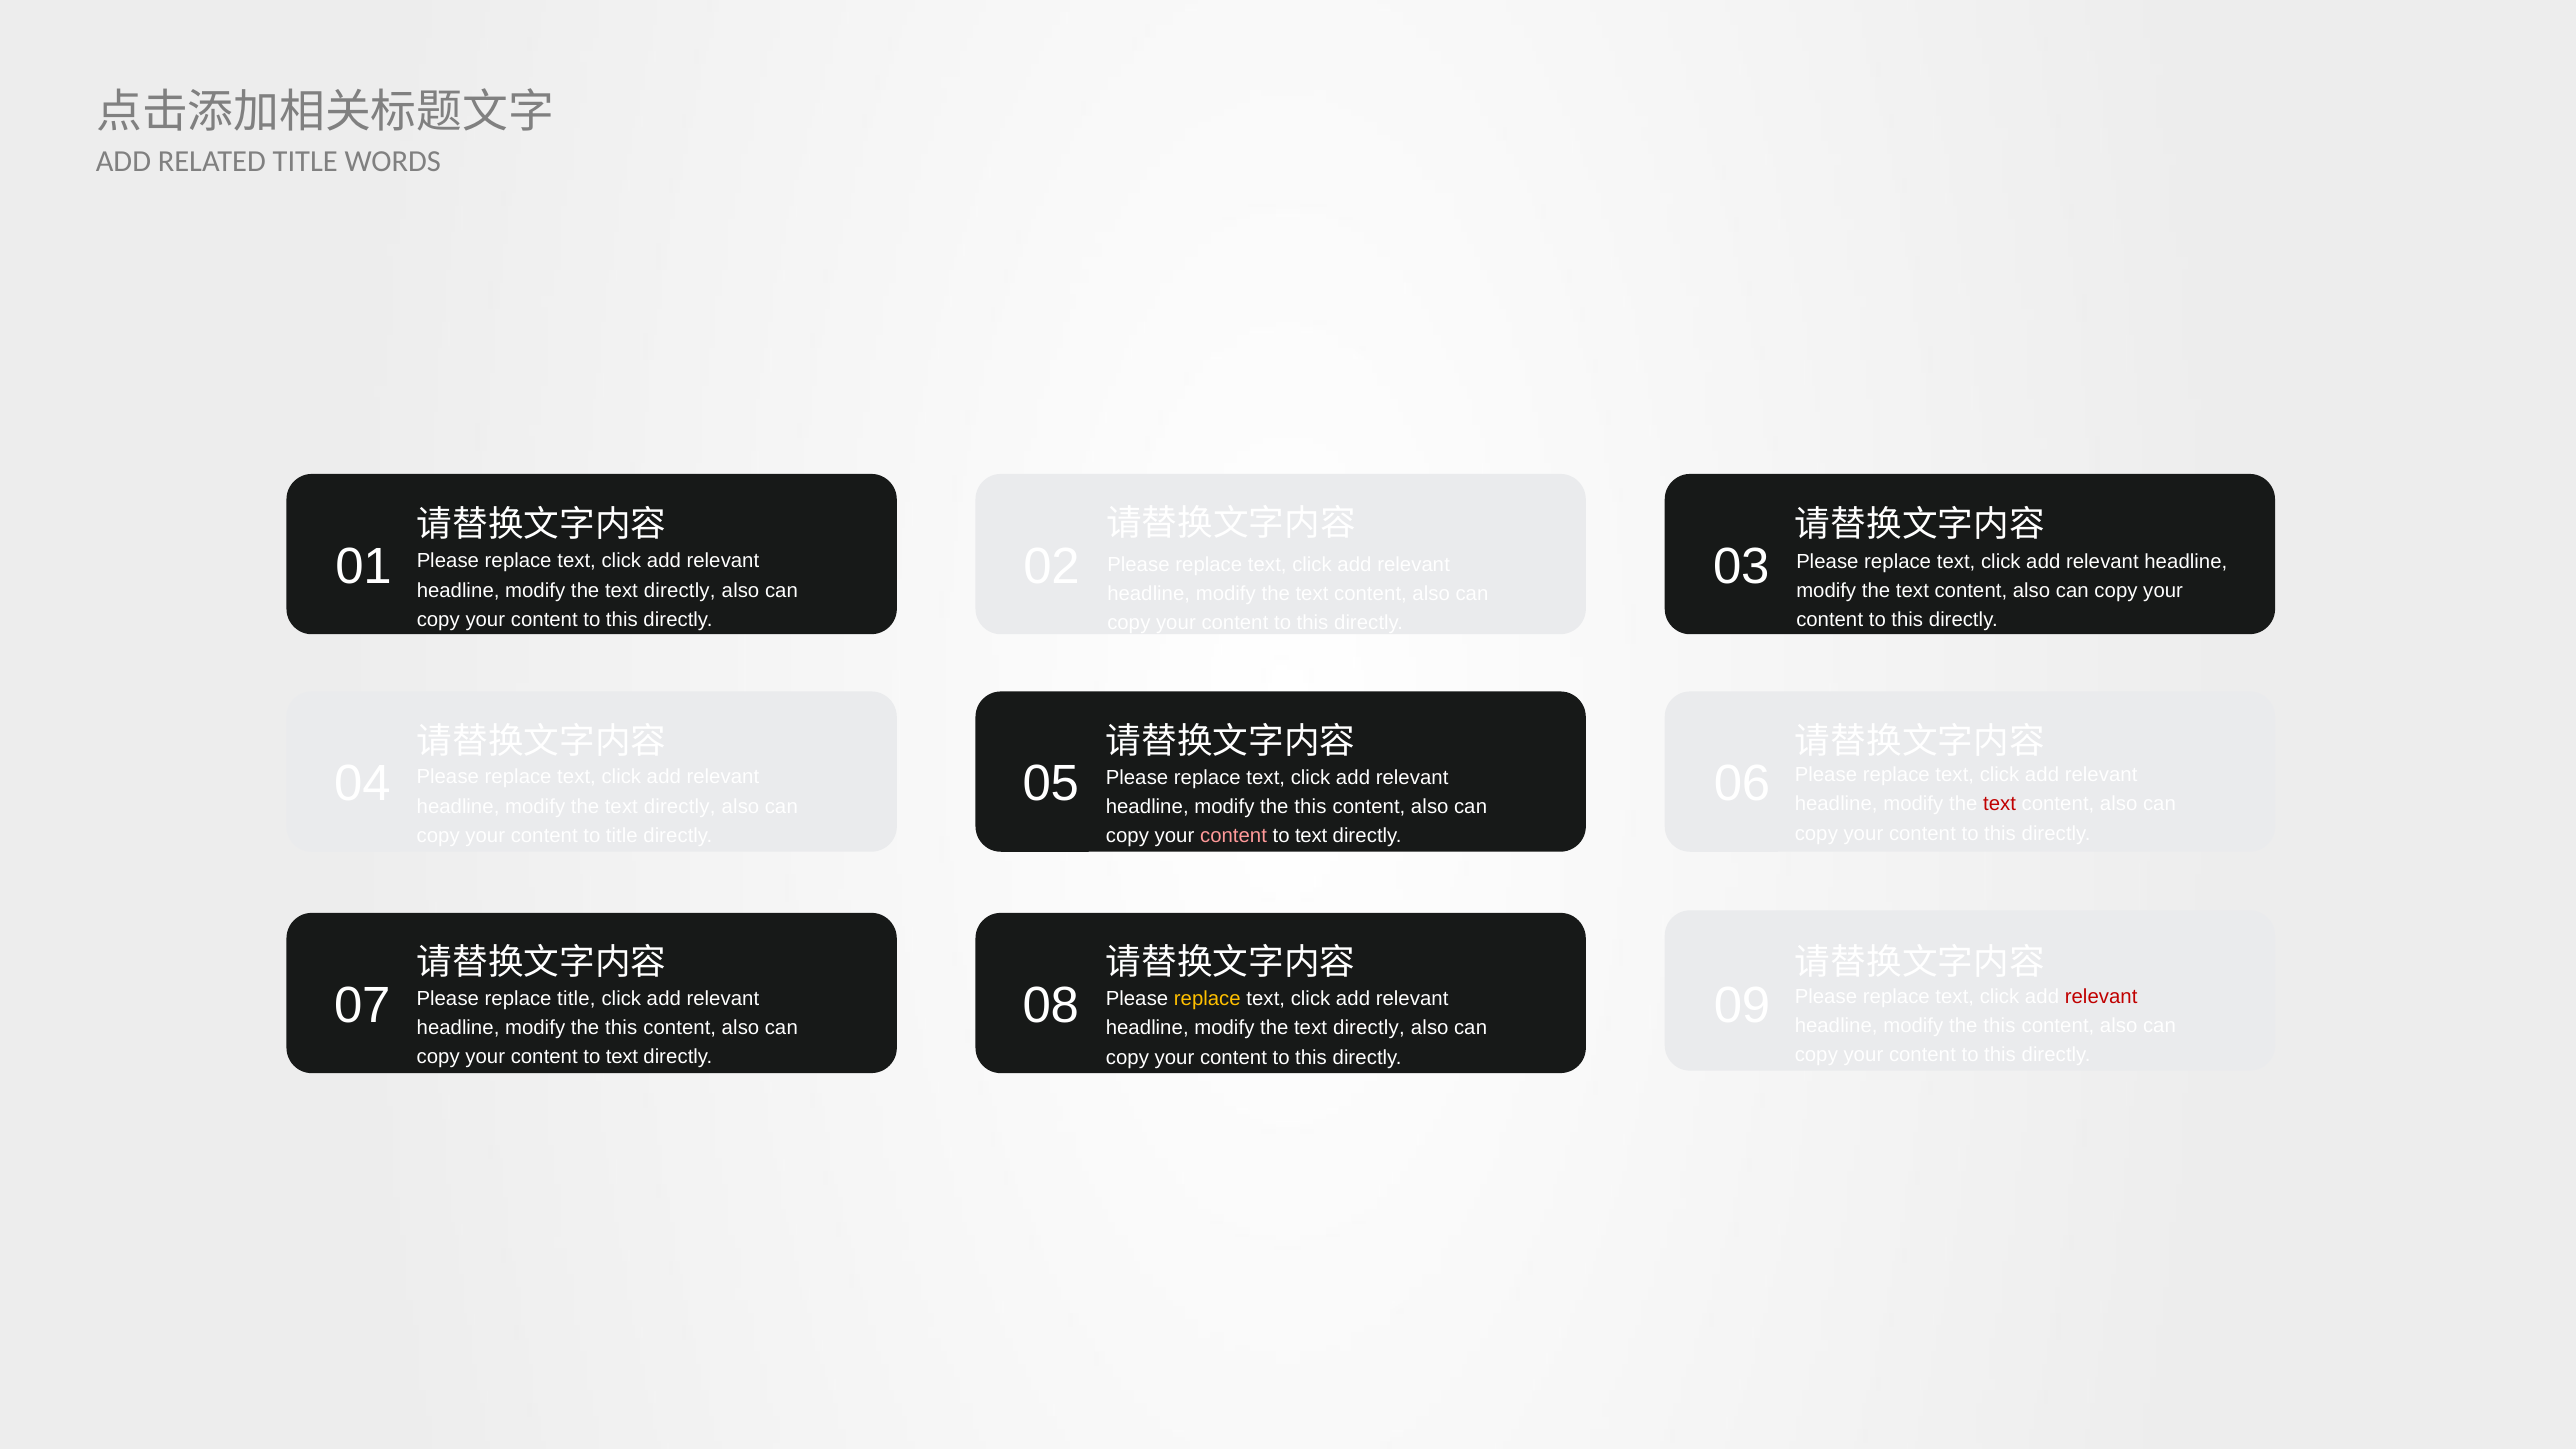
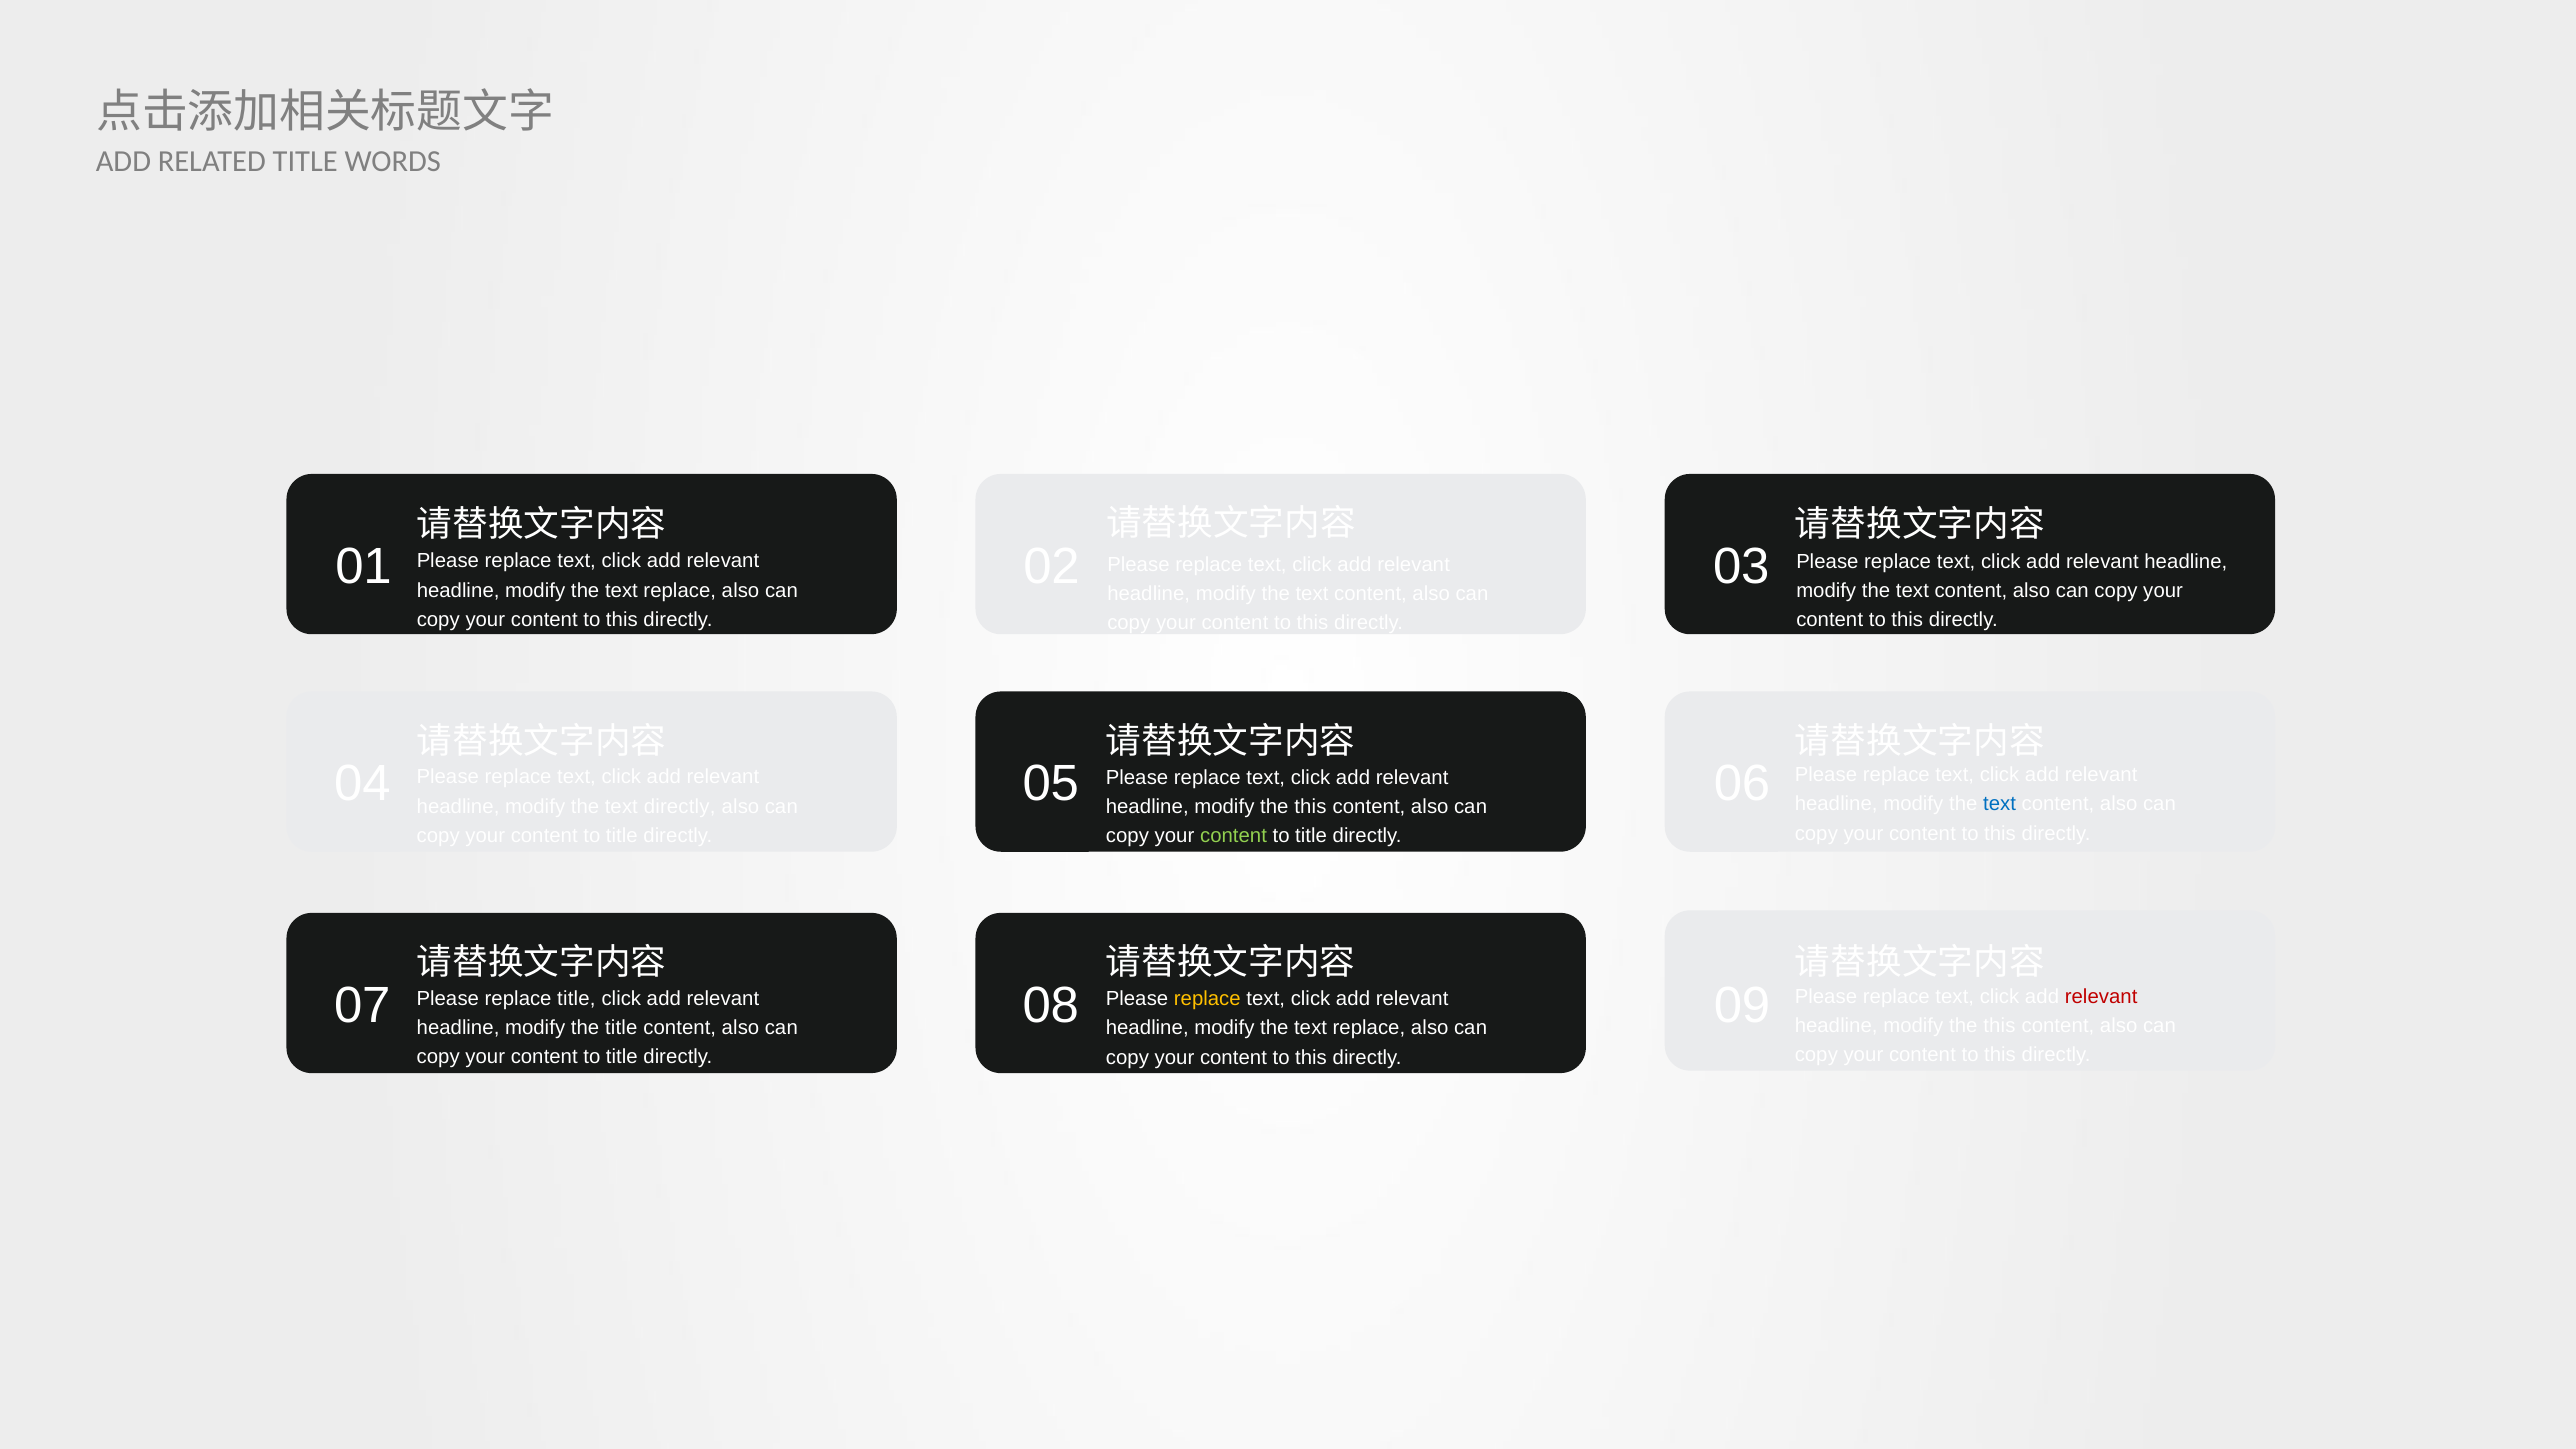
directly: directly -> replace (680, 590)
text colour: red -> blue (2000, 804)
content colour: pink -> light green (1234, 836)
text: text -> title (1311, 836)
this: this -> title (621, 1028)
directly: directly -> replace (1369, 1028)
text: text -> title (622, 1057)
